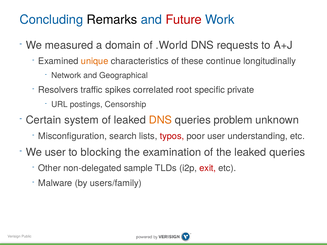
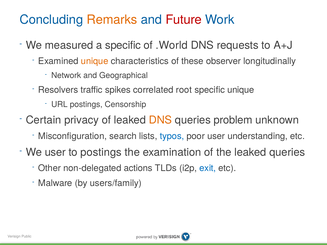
Remarks colour: black -> orange (112, 20)
a domain: domain -> specific (123, 45)
continue: continue -> observer (224, 61)
specific private: private -> unique (241, 90)
system: system -> privacy (82, 120)
typos colour: red -> blue (172, 136)
to blocking: blocking -> postings (101, 152)
sample: sample -> actions (138, 168)
exit colour: red -> blue (208, 168)
